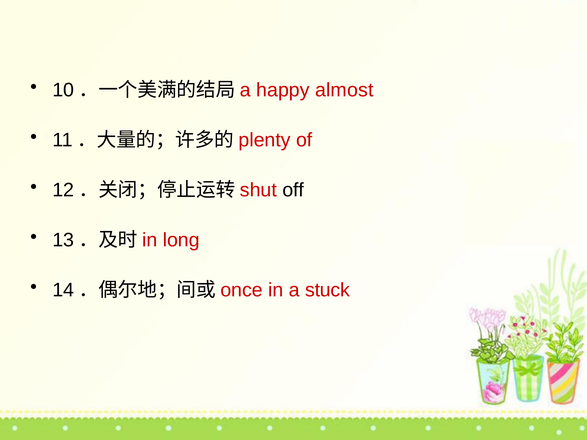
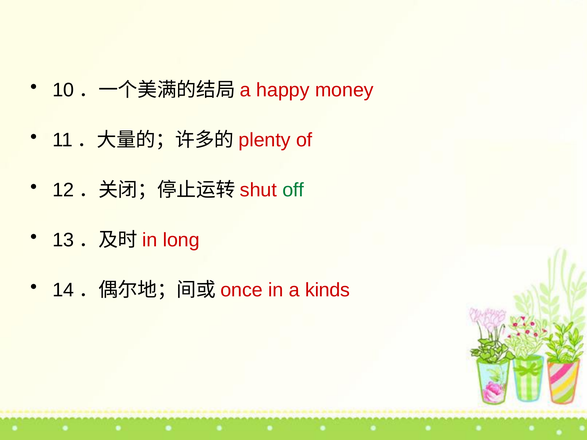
almost: almost -> money (344, 90)
off colour: black -> green (293, 190)
stuck: stuck -> kinds (328, 290)
